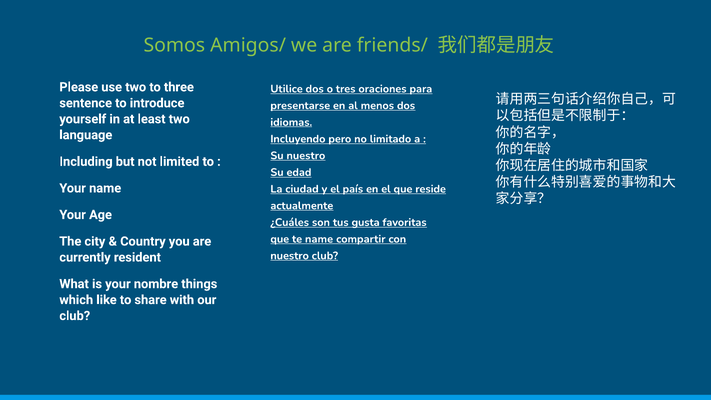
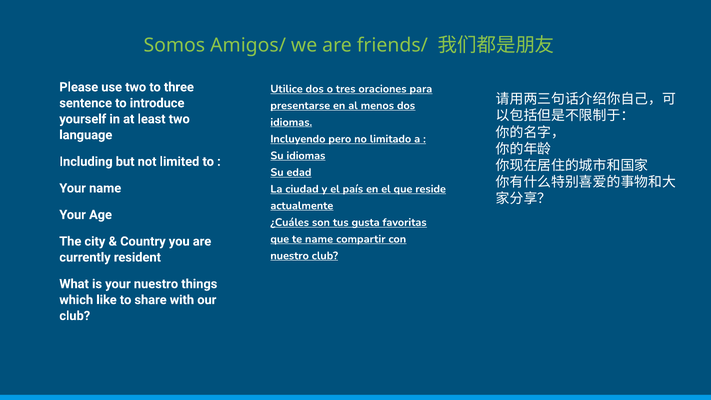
Su nuestro: nuestro -> idiomas (306, 156)
your nombre: nombre -> nuestro (156, 284)
